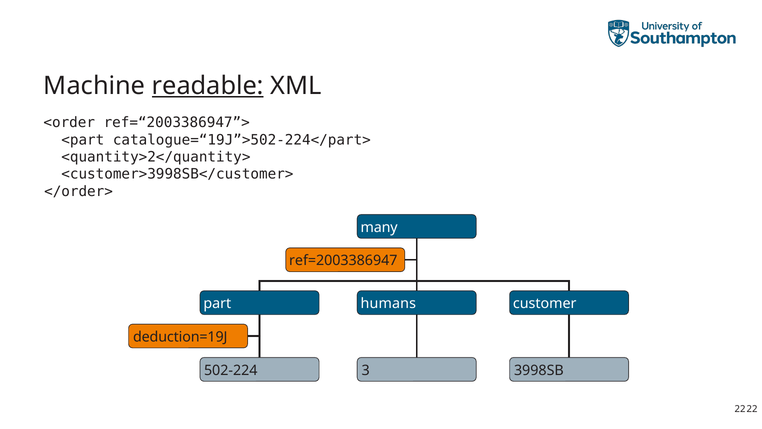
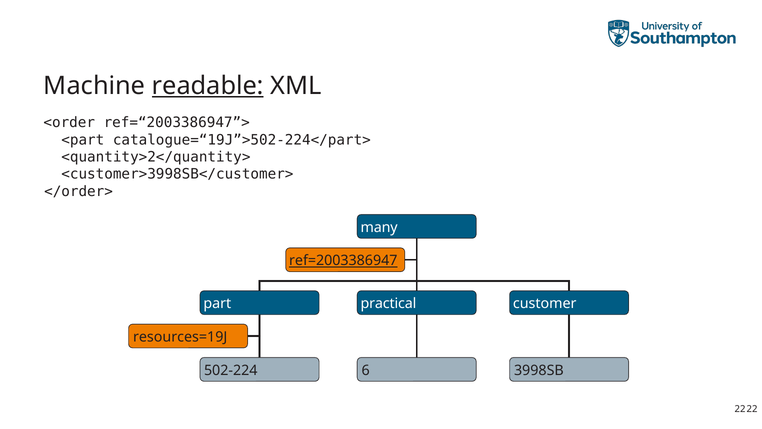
ref=2003386947 underline: none -> present (343, 261)
humans: humans -> practical (388, 303)
deduction=19J: deduction=19J -> resources=19J (180, 337)
3: 3 -> 6 (366, 370)
